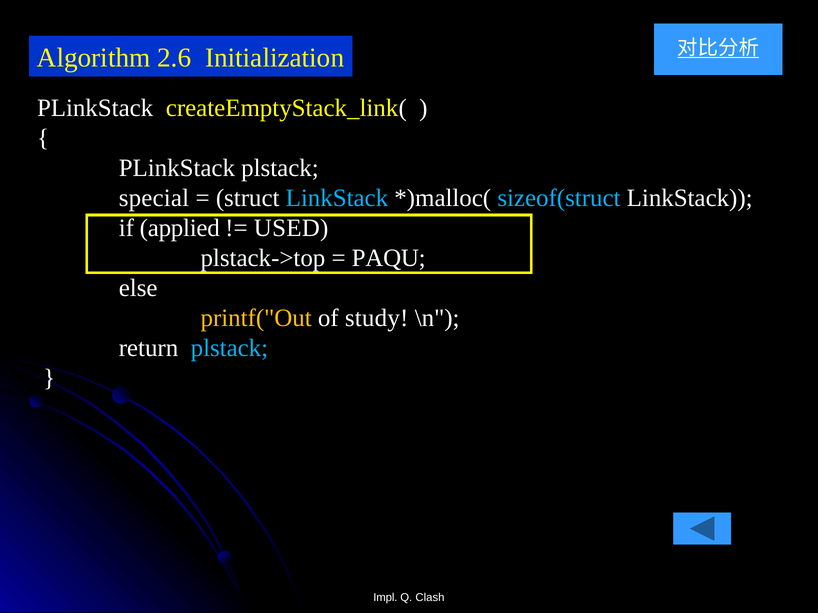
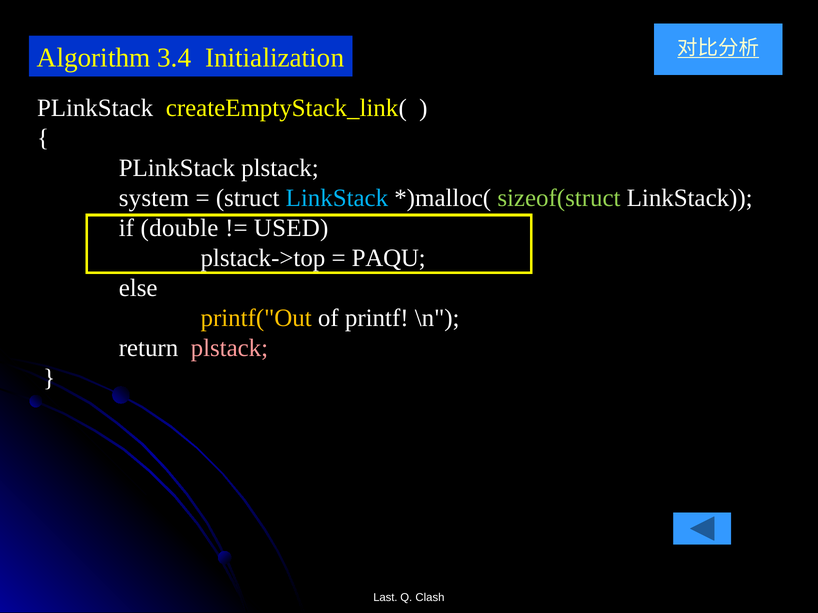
2.6: 2.6 -> 3.4 (174, 58)
special: special -> system (154, 198)
sizeof(struct colour: light blue -> light green (559, 198)
applied: applied -> double (180, 228)
study: study -> printf (377, 318)
plstack colour: light blue -> pink (229, 348)
Impl: Impl -> Last (385, 598)
